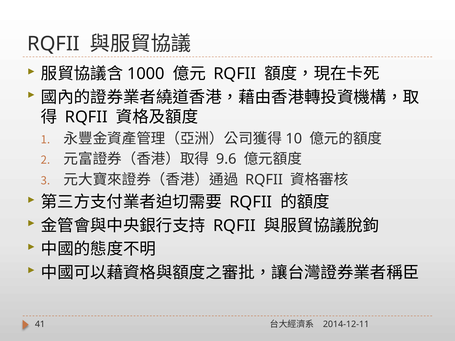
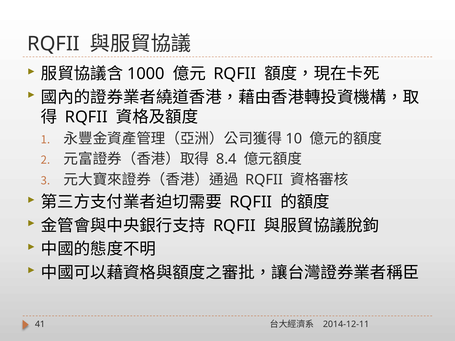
9.6: 9.6 -> 8.4 (226, 159)
